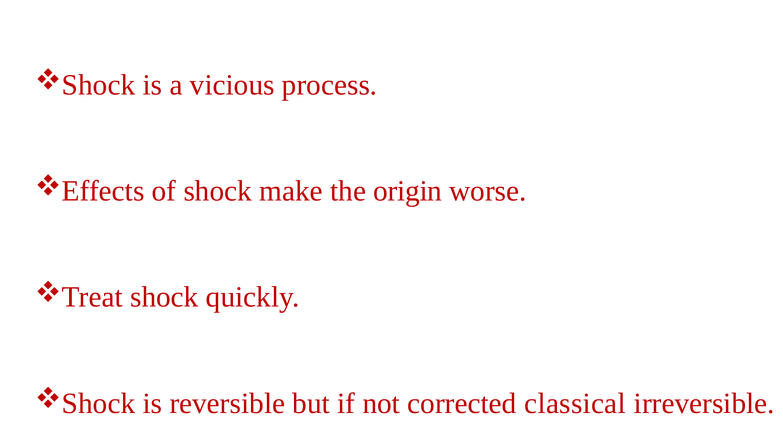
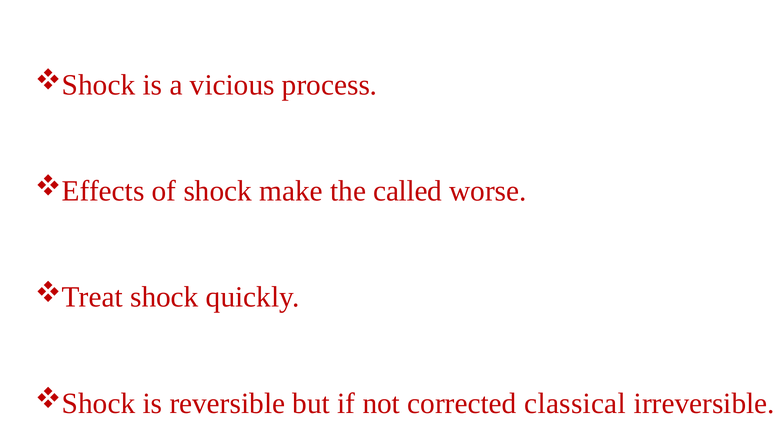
origin: origin -> called (408, 191)
